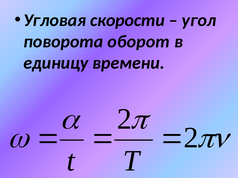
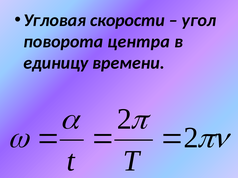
оборот: оборот -> центра (139, 42)
